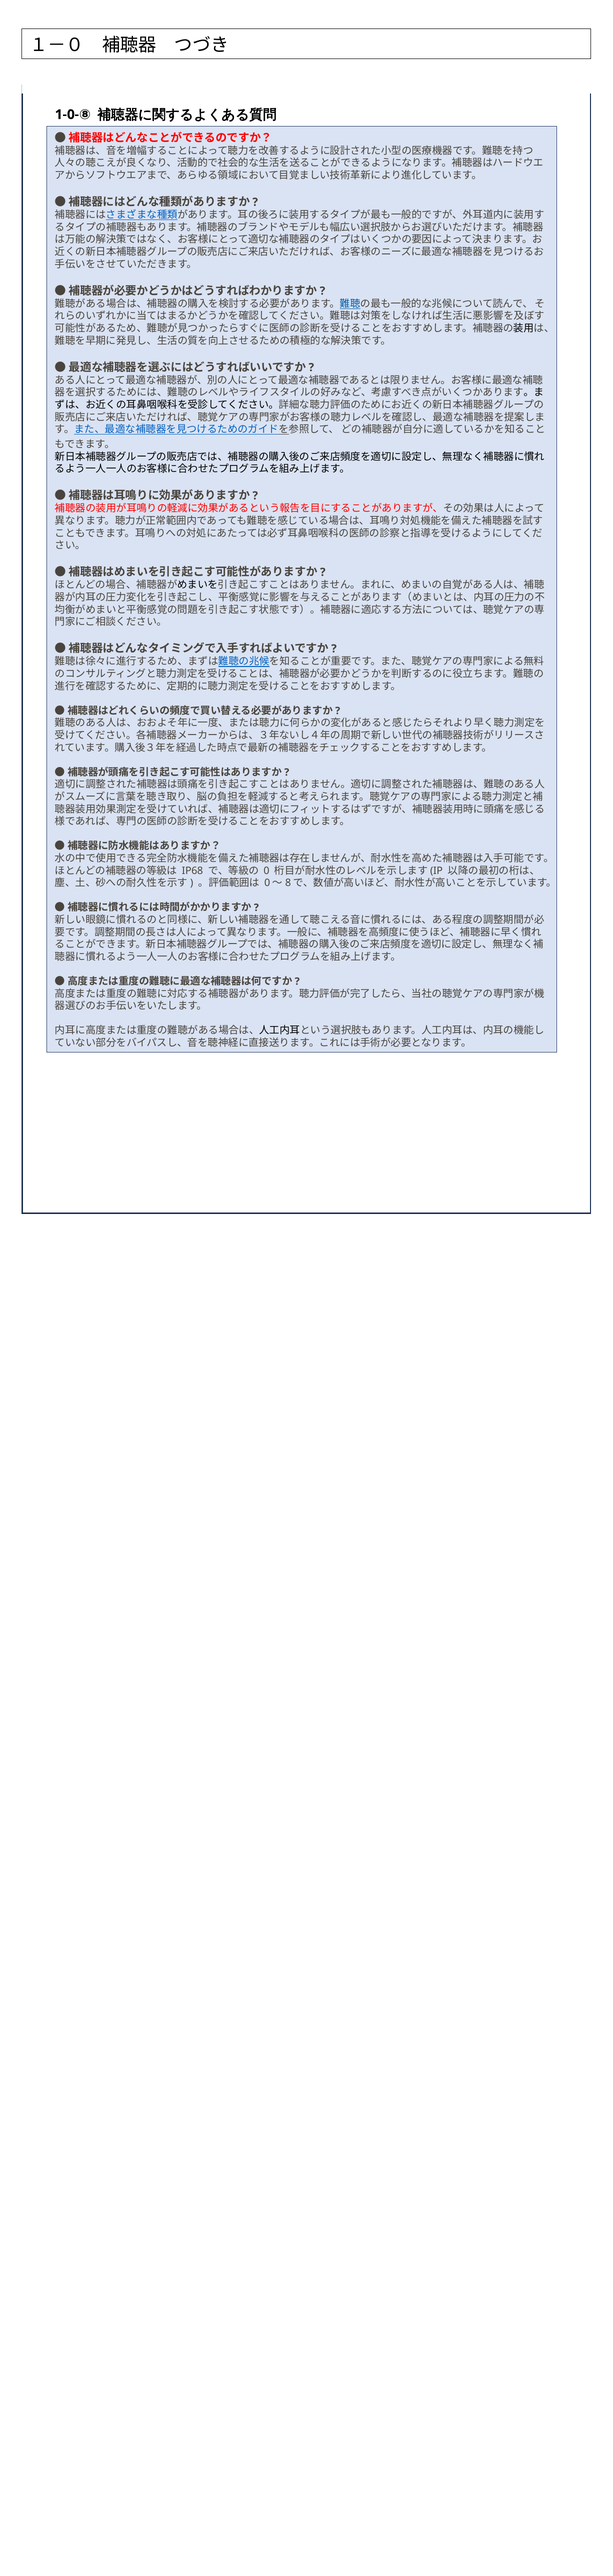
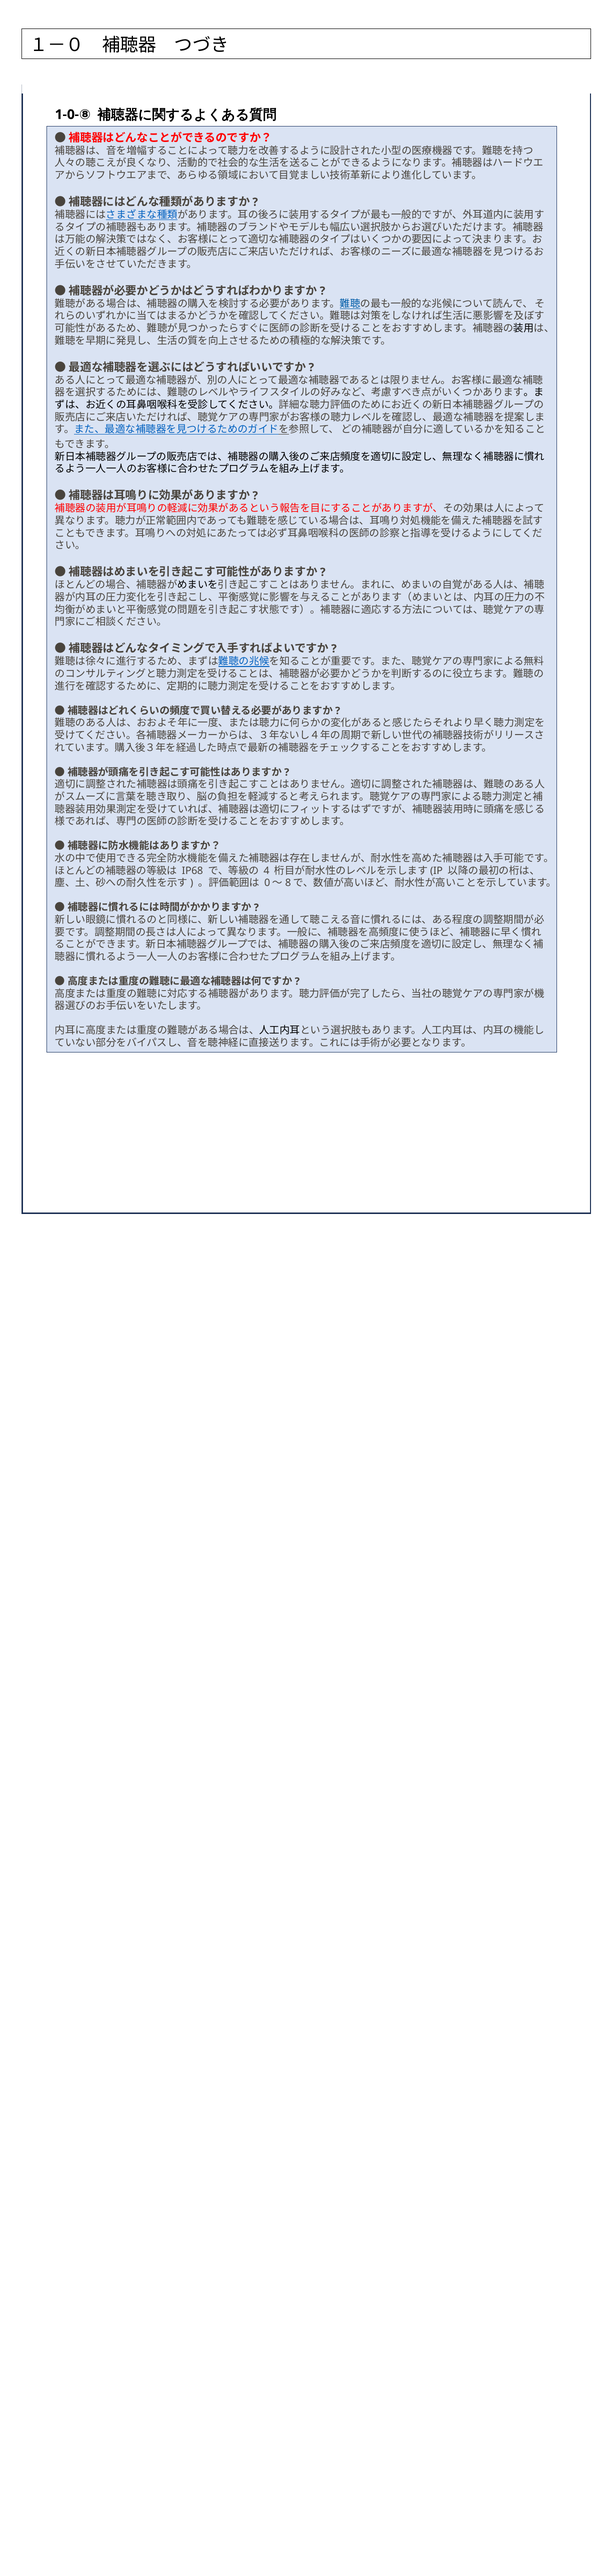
0: 0 -> 4 (267, 870)
